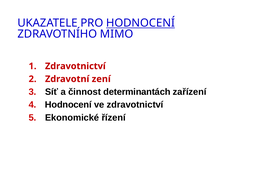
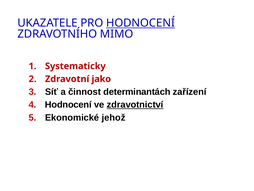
Zdravotnictví: Zdravotnictví -> Systematicky (75, 66)
zení: zení -> jako (101, 79)
zdravotnictví underline: none -> present (135, 104)
řízení: řízení -> jehož (114, 117)
